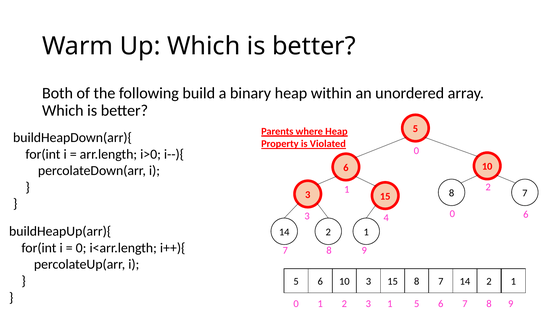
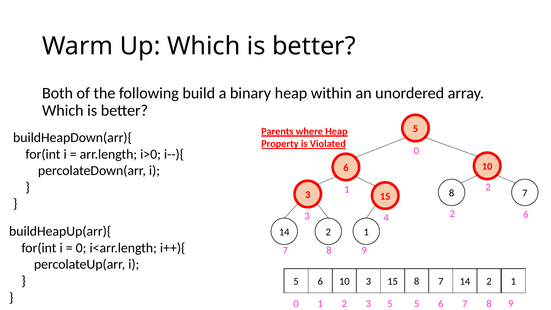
3 0: 0 -> 2 (452, 214)
3 1: 1 -> 5 (390, 304)
